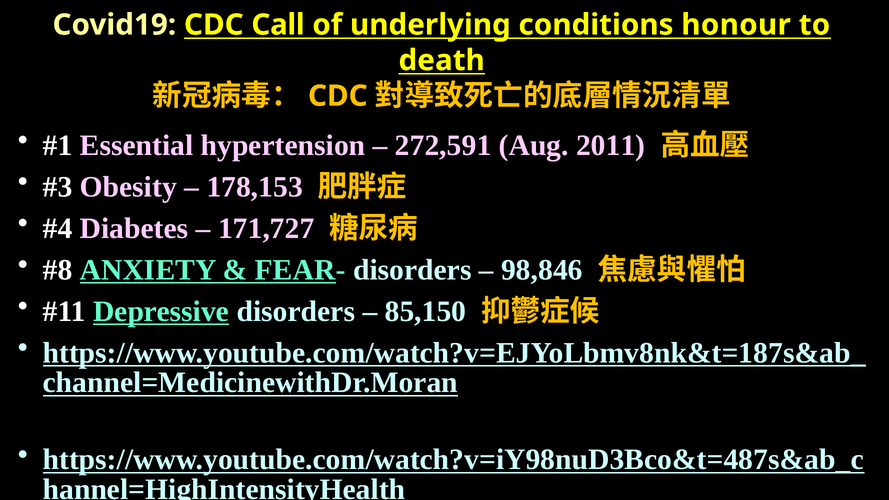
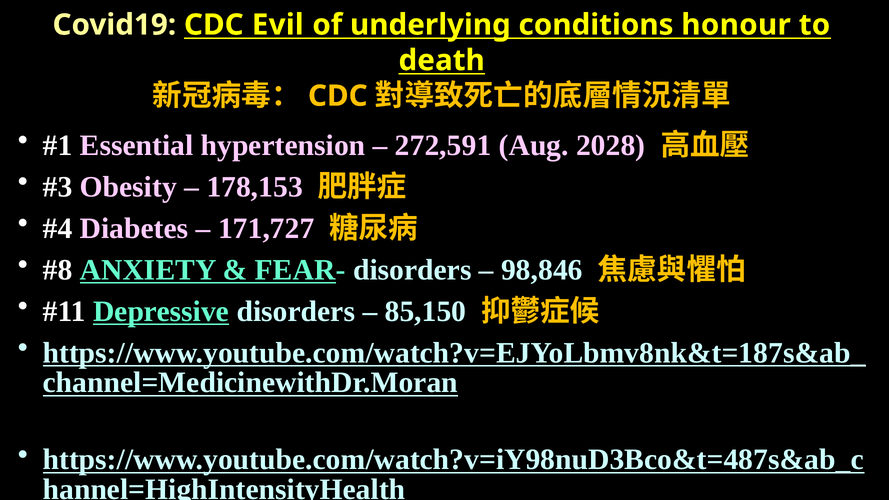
Call: Call -> Evil (278, 25)
2011: 2011 -> 2028 (611, 145)
